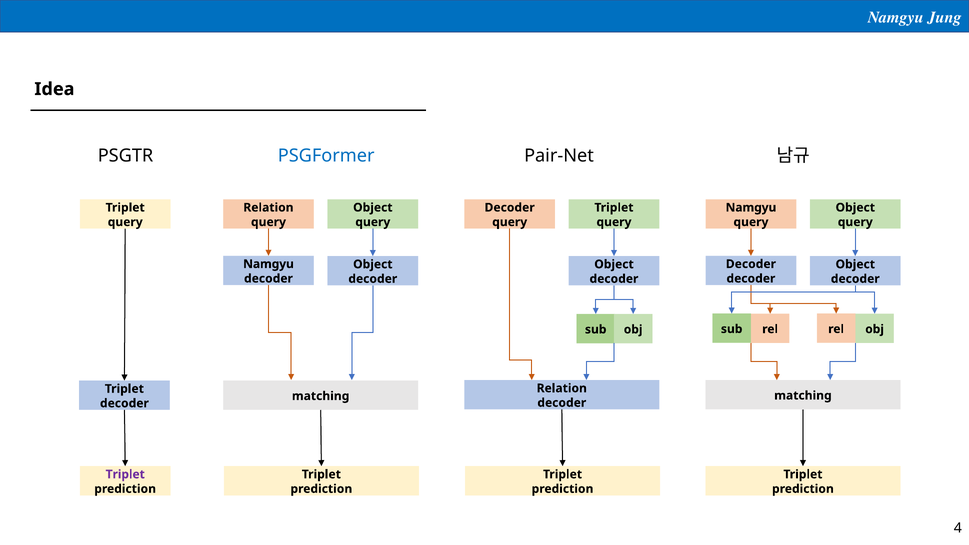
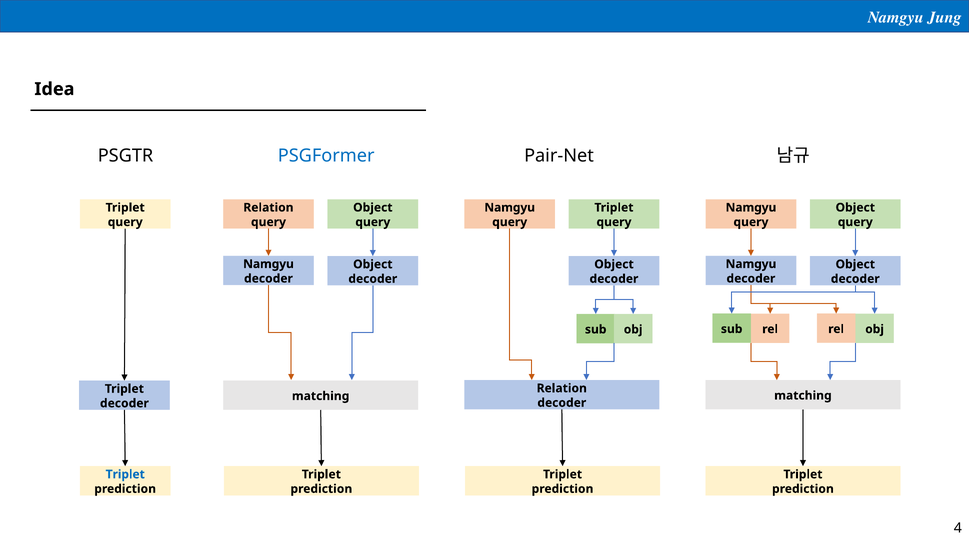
Decoder: Decoder -> Namgyu (510, 208)
Decoder: Decoder -> Namgyu (751, 264)
Triplet colour: purple -> blue (125, 474)
